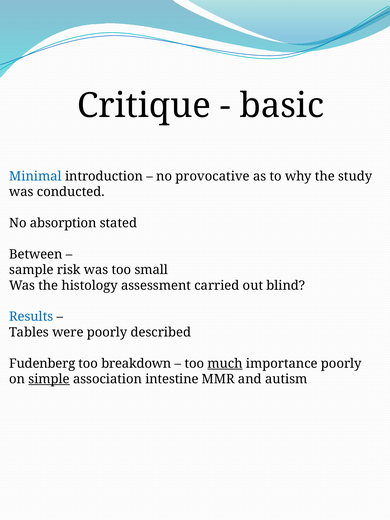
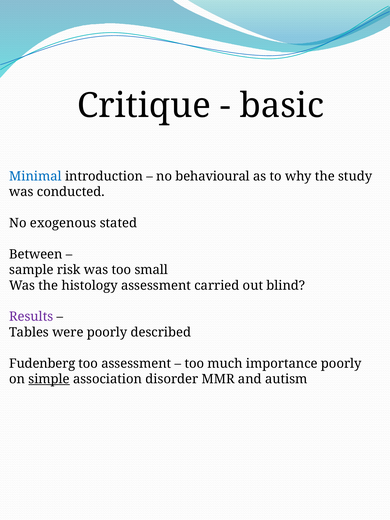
provocative: provocative -> behavioural (213, 176)
absorption: absorption -> exogenous (63, 223)
Results colour: blue -> purple (31, 317)
too breakdown: breakdown -> assessment (136, 363)
much underline: present -> none (225, 363)
intestine: intestine -> disorder (172, 379)
